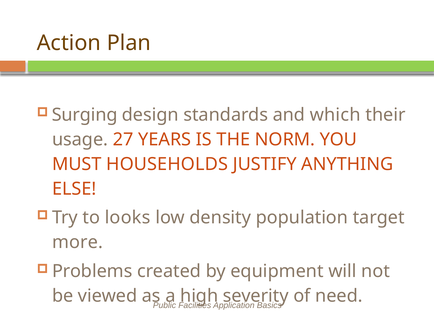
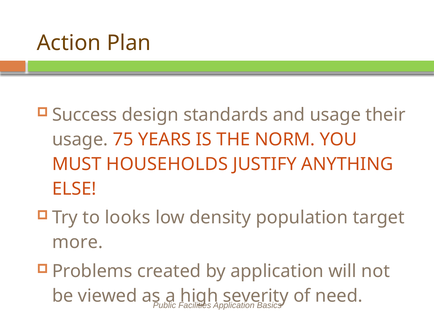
Surging: Surging -> Success (85, 115)
and which: which -> usage (335, 115)
27: 27 -> 75 (123, 140)
by equipment: equipment -> application (277, 272)
